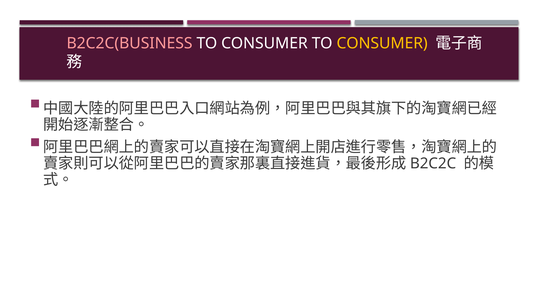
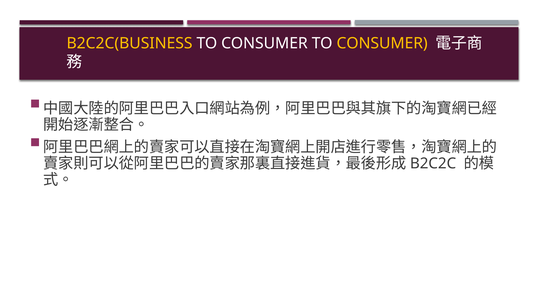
B2C2C(BUSINESS colour: pink -> yellow (130, 43)
